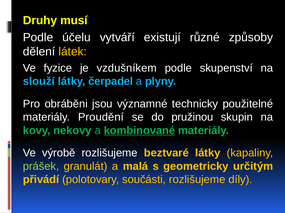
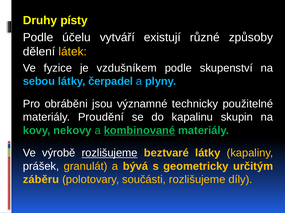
musí: musí -> písty (74, 21)
slouží: slouží -> sebou (39, 82)
pružinou: pružinou -> kapalinu (192, 118)
rozlišujeme underline: none -> present (110, 153)
prášek colour: light green -> white (41, 167)
malá: malá -> bývá (135, 167)
přivádí: přivádí -> záběru (41, 180)
